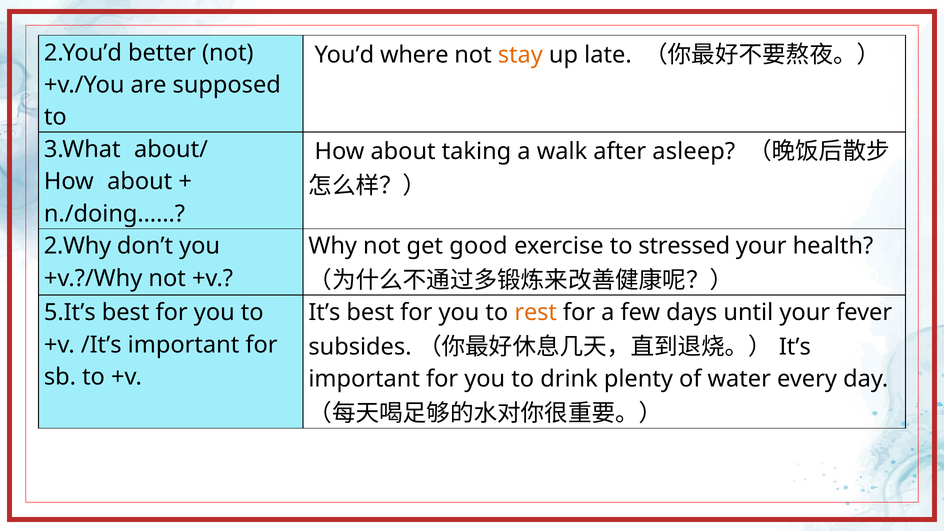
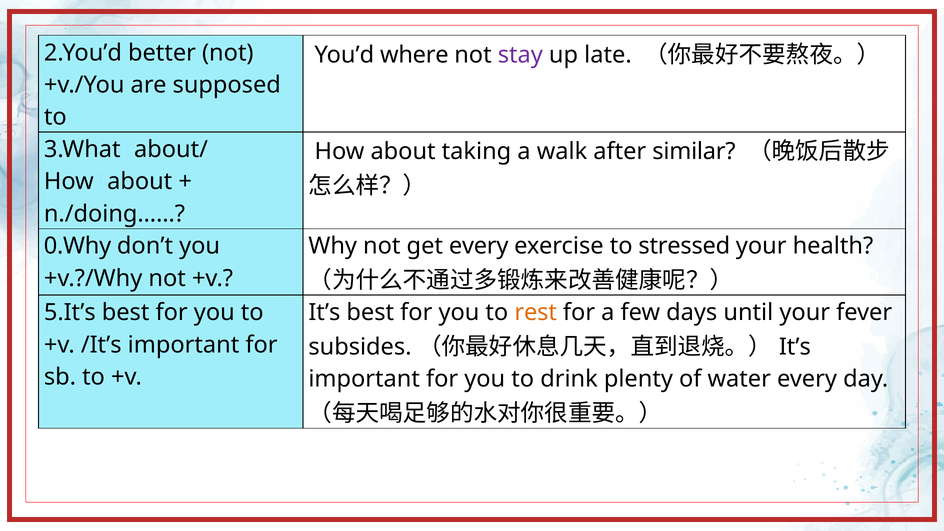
stay colour: orange -> purple (520, 55)
asleep: asleep -> similar (694, 152)
2.Why: 2.Why -> 0.Why (78, 246)
get good: good -> every (479, 246)
